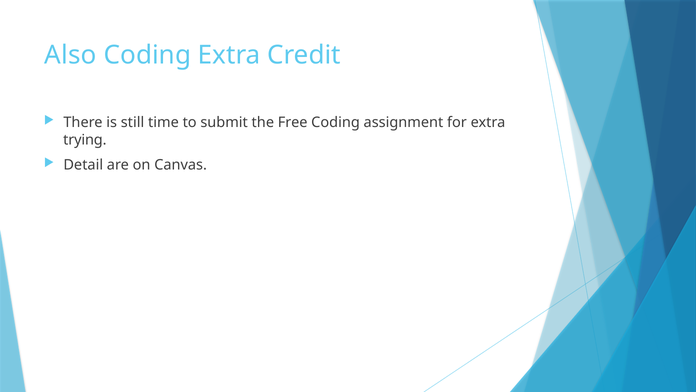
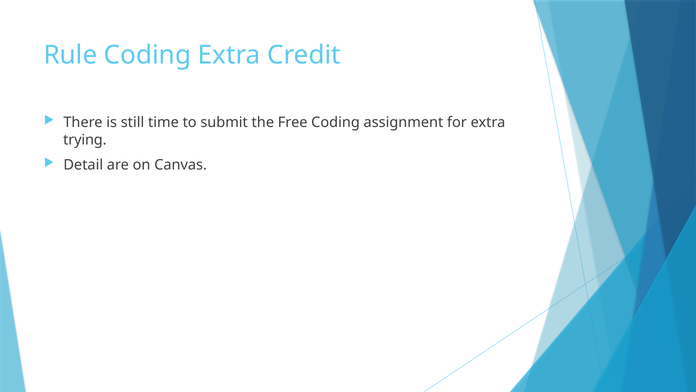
Also: Also -> Rule (71, 55)
